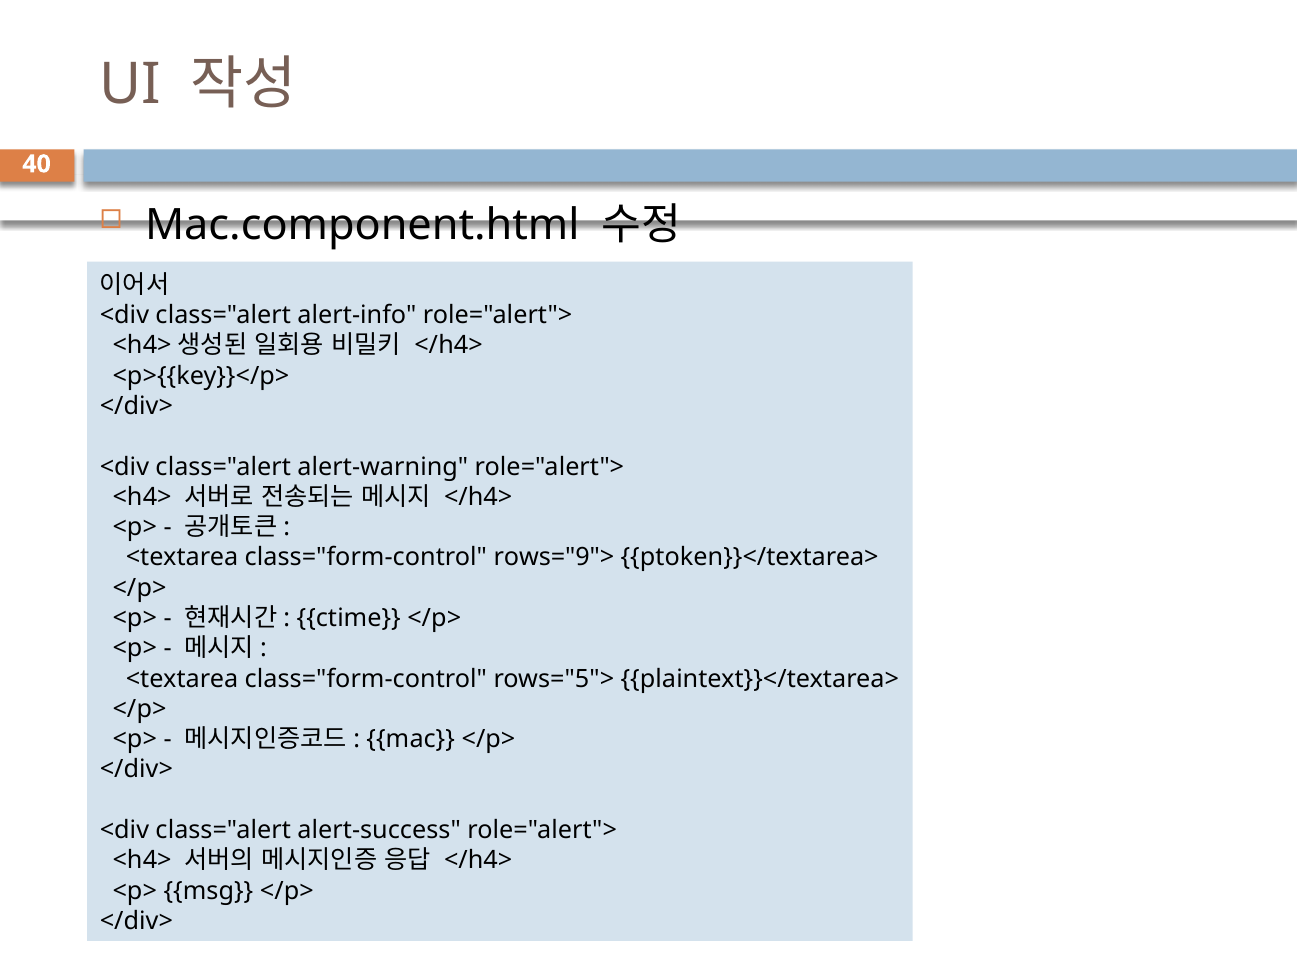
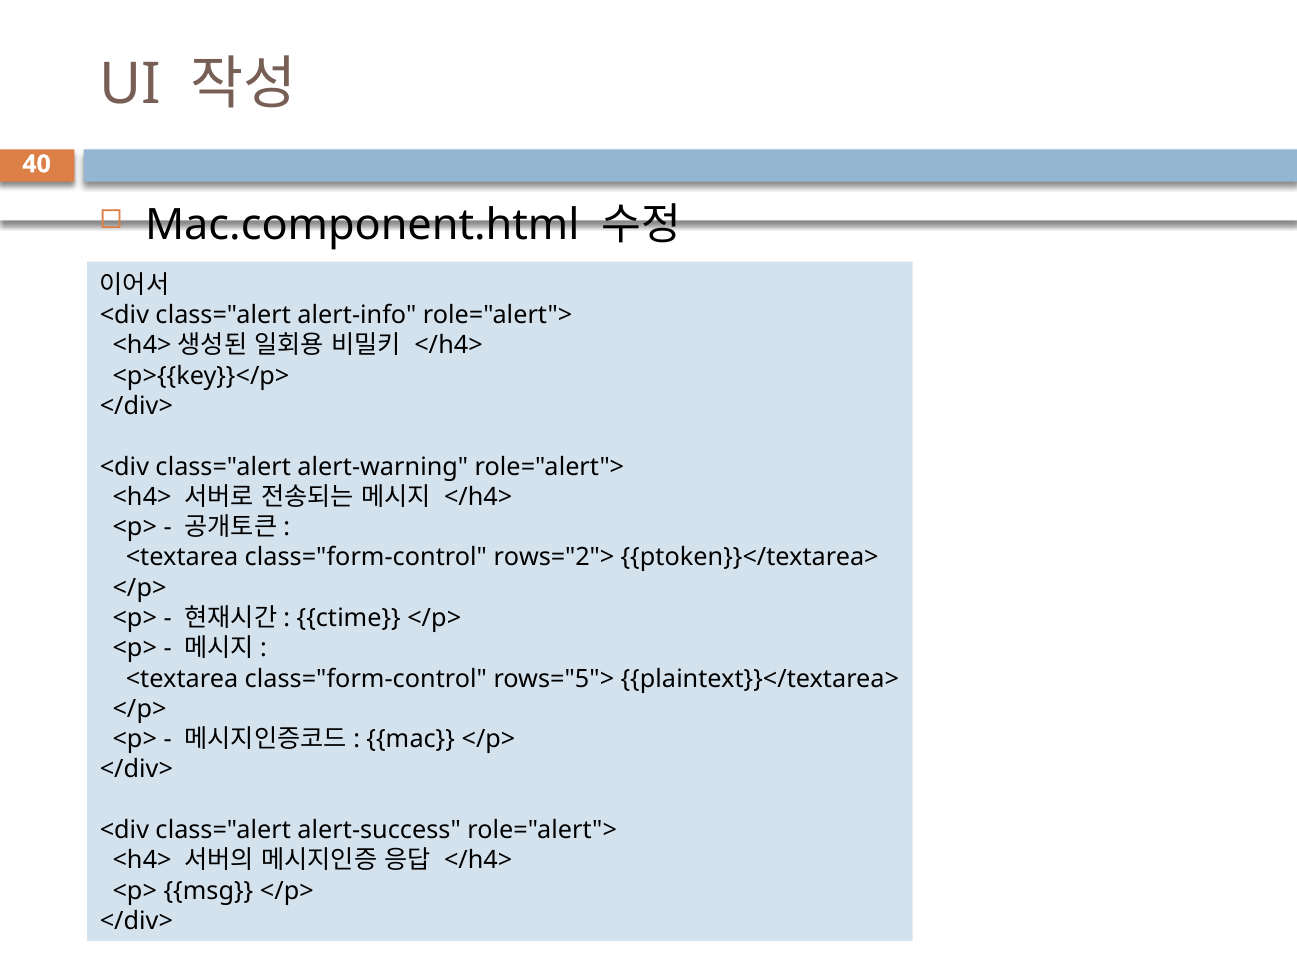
rows="9">: rows="9"> -> rows="2"> (554, 557)
